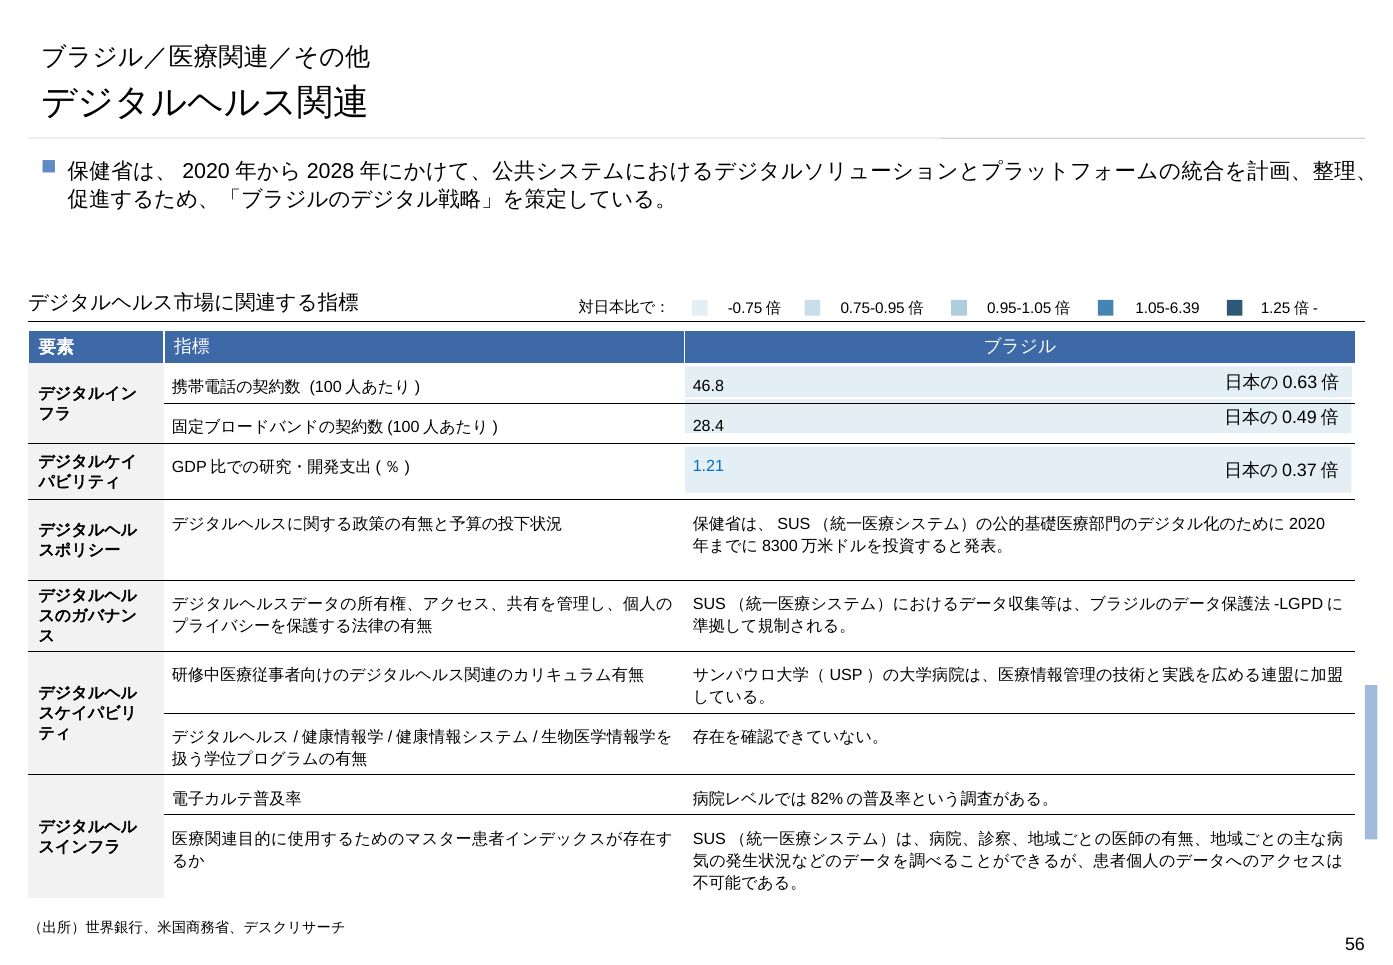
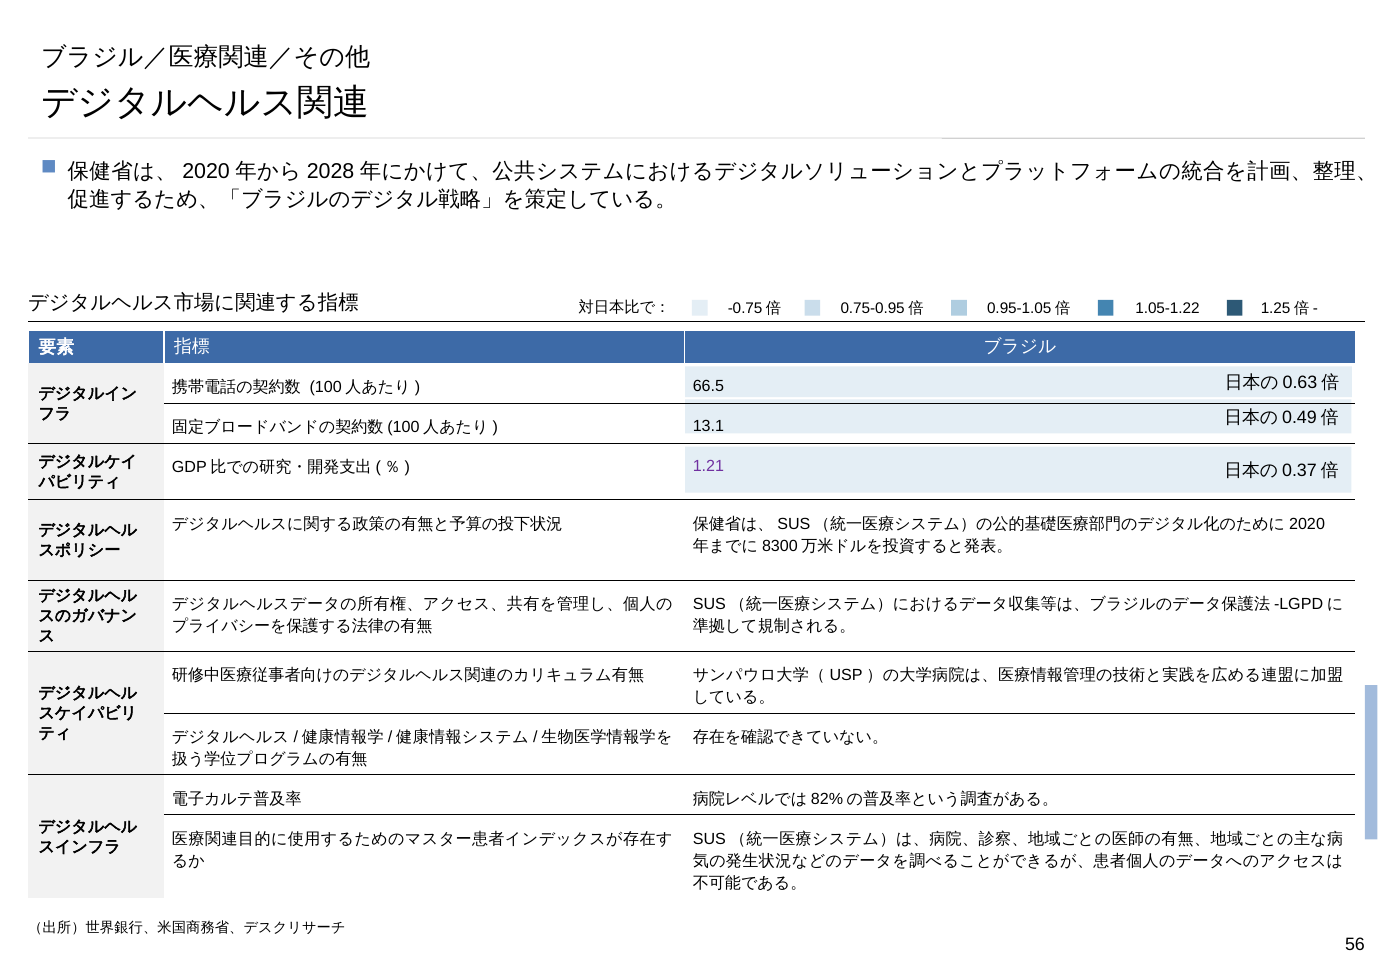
1.05-6.39: 1.05-6.39 -> 1.05-1.22 (1167, 309)
46.8: 46.8 -> 66.5 (708, 386)
28.4: 28.4 -> 13.1 (708, 426)
1.21 colour: blue -> purple (708, 466)
